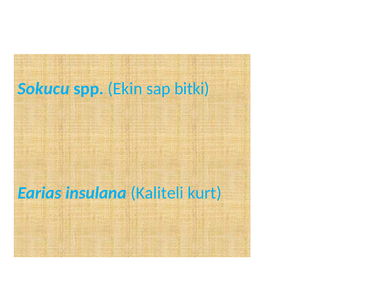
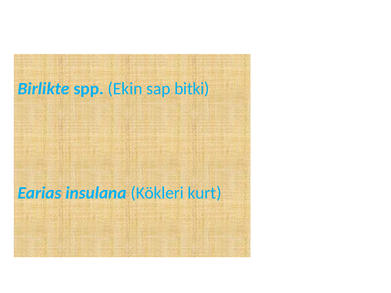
Sokucu: Sokucu -> Birlikte (44, 89)
Kaliteli: Kaliteli -> Kökleri (157, 193)
